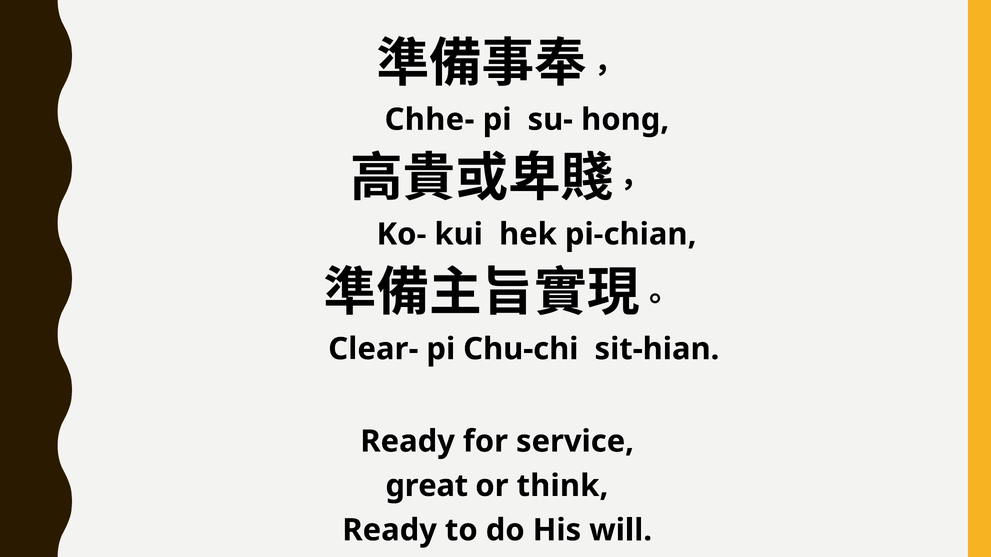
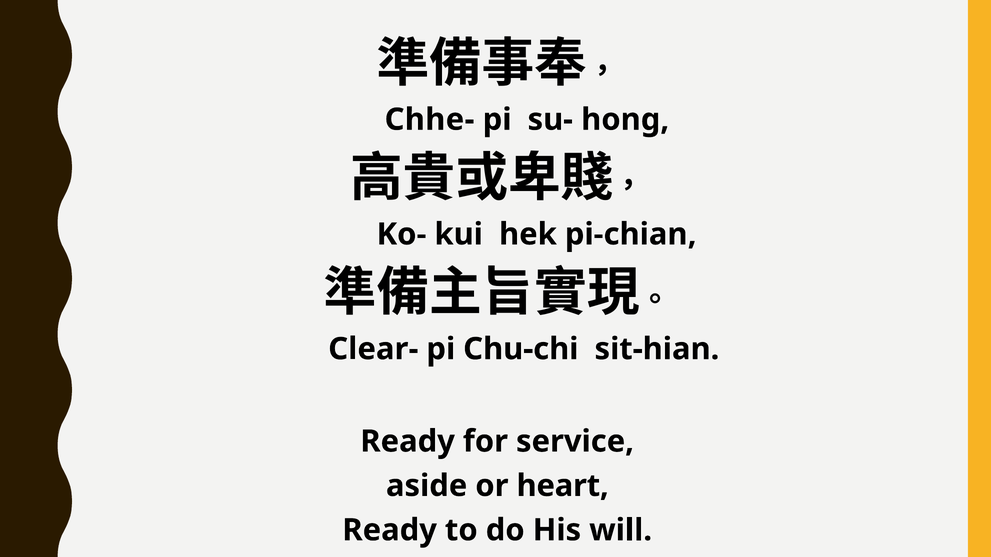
great: great -> aside (427, 486)
think: think -> heart (563, 486)
